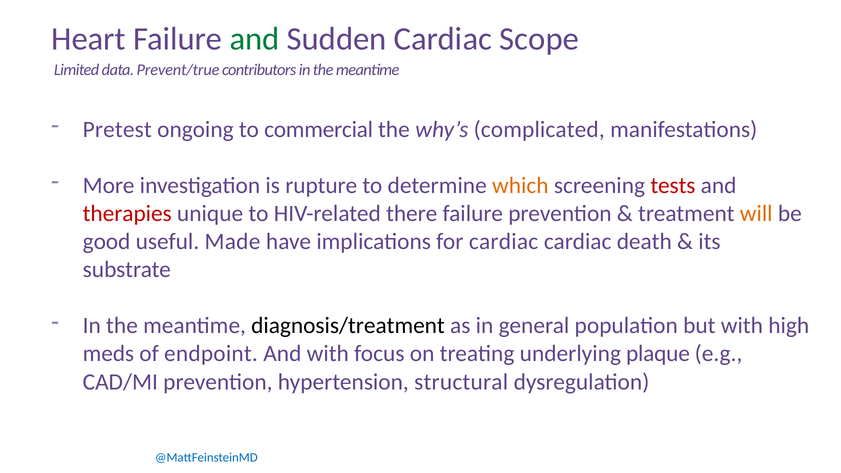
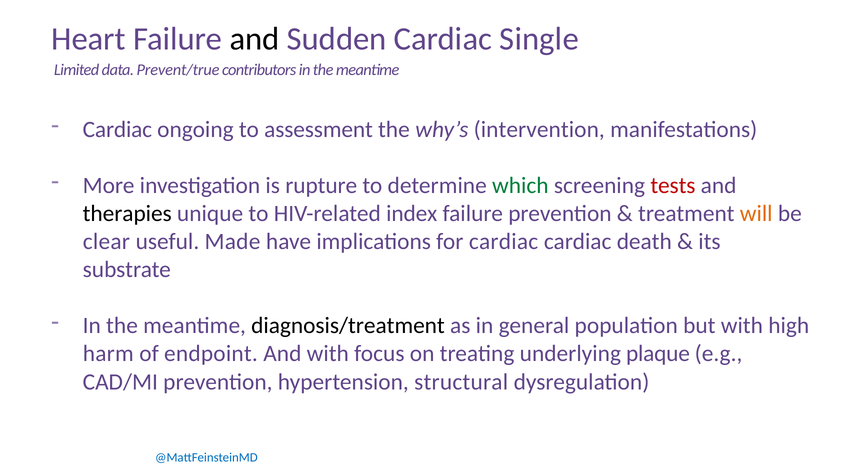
and colour: green -> black (254, 39)
Scope: Scope -> Single (539, 39)
Pretest: Pretest -> Cardiac (117, 129)
commercial: commercial -> assessment (319, 129)
complicated: complicated -> intervention (539, 129)
which colour: orange -> green (520, 186)
therapies colour: red -> black (127, 214)
there: there -> index (412, 214)
good: good -> clear (106, 242)
meds: meds -> harm (108, 354)
